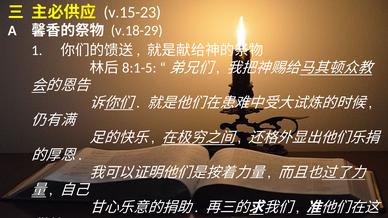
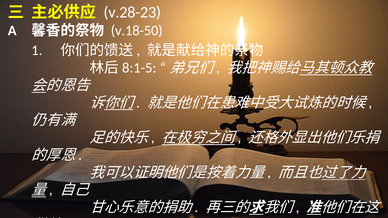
v.15-23: v.15-23 -> v.28-23 (132, 12)
v.18-29: v.18-29 -> v.18-50 (137, 31)
